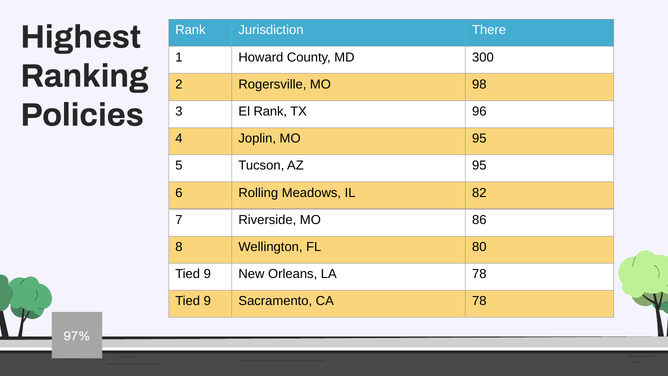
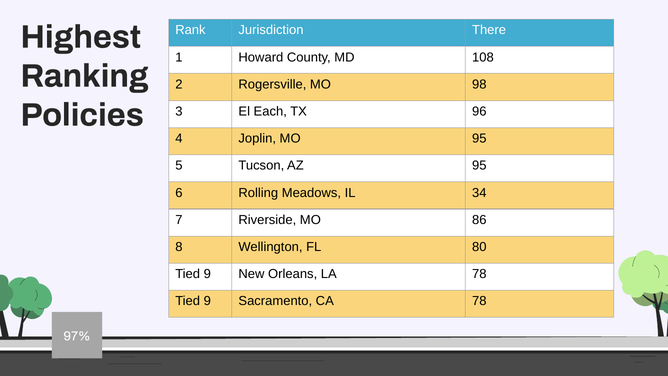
300: 300 -> 108 (483, 57)
El Rank: Rank -> Each (270, 111)
82: 82 -> 34 (479, 193)
